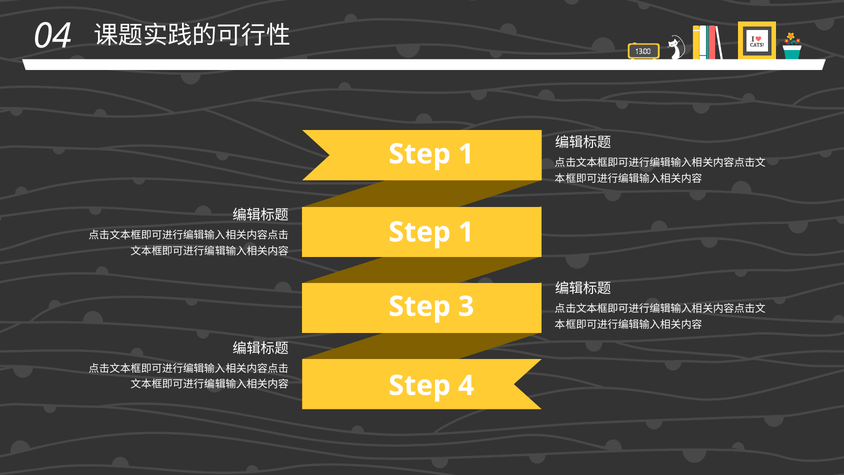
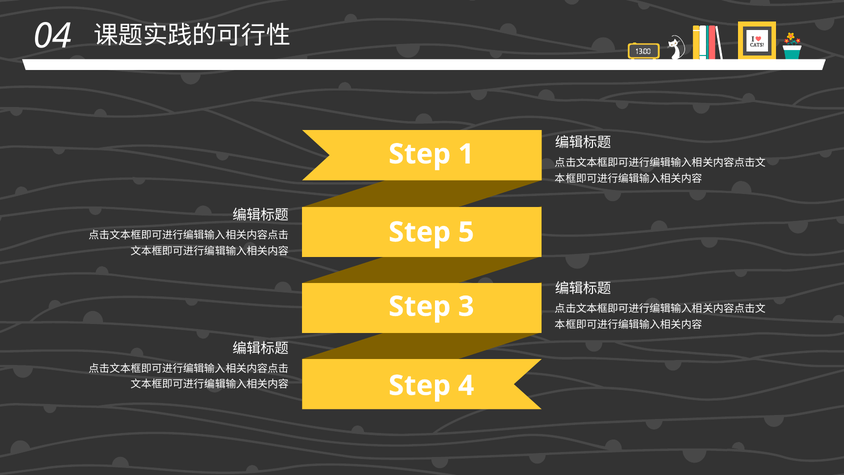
1: 1 -> 5 (466, 232)
